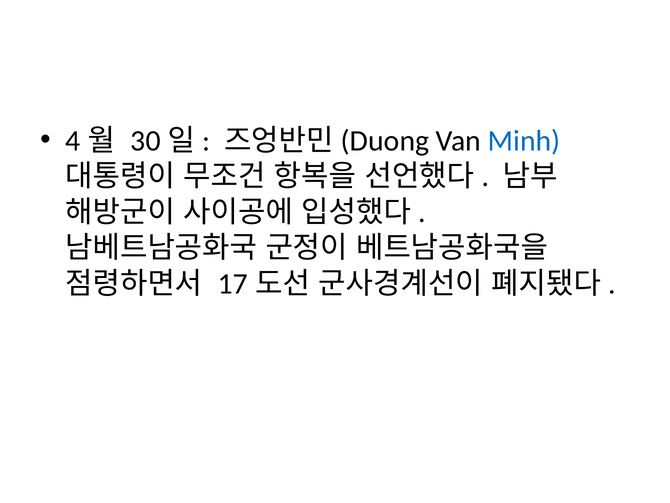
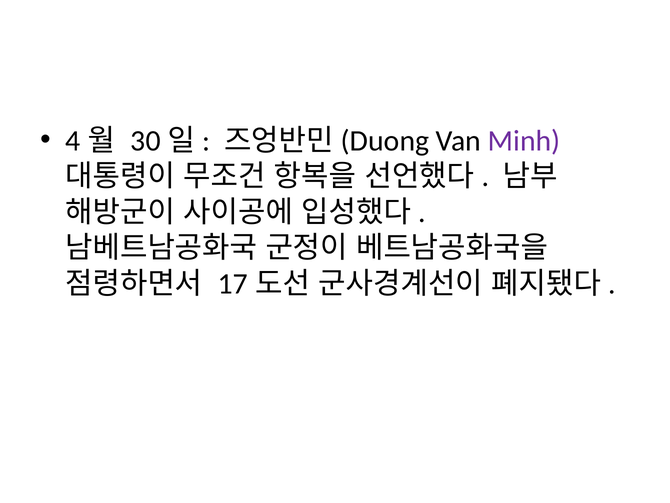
Minh colour: blue -> purple (524, 141)
